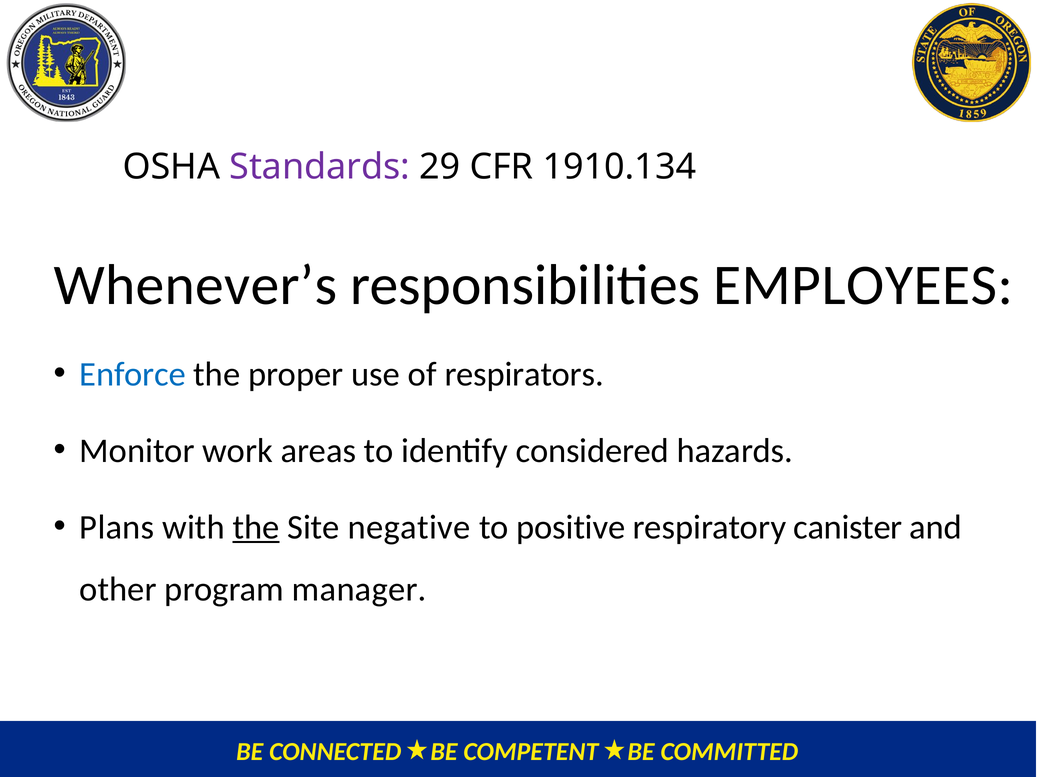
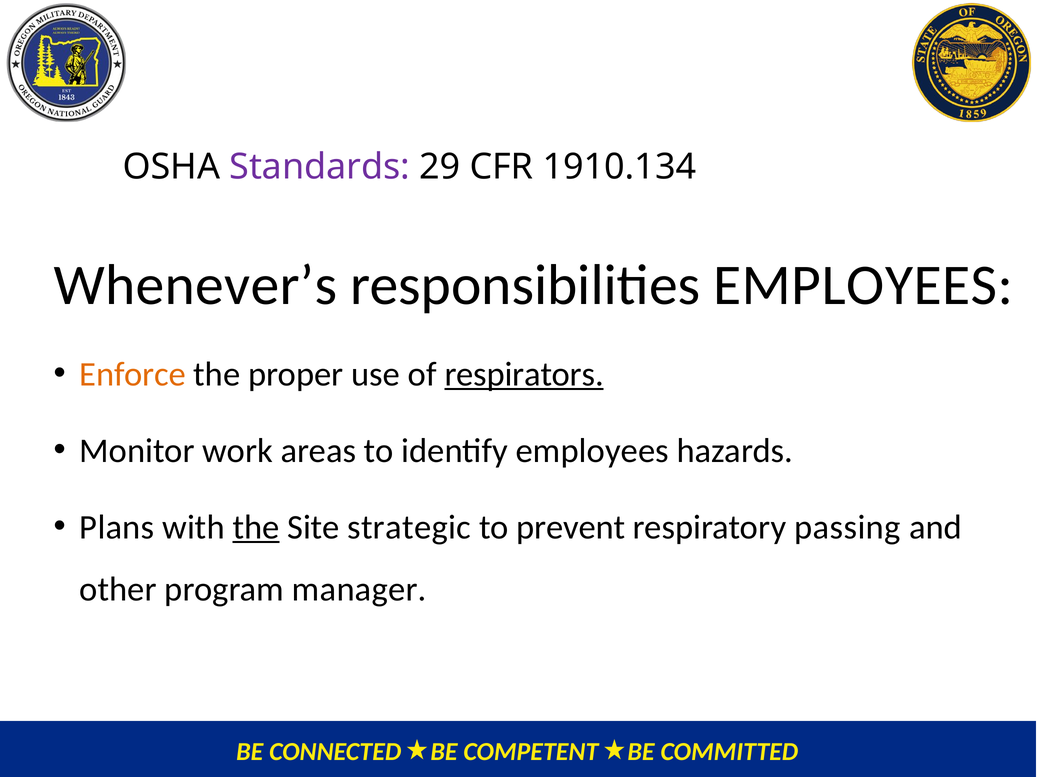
Enforce colour: blue -> orange (133, 375)
respirators underline: none -> present (524, 375)
identify considered: considered -> employees (592, 451)
negative: negative -> strategic (409, 528)
positive: positive -> prevent (571, 528)
canister: canister -> passing (847, 528)
